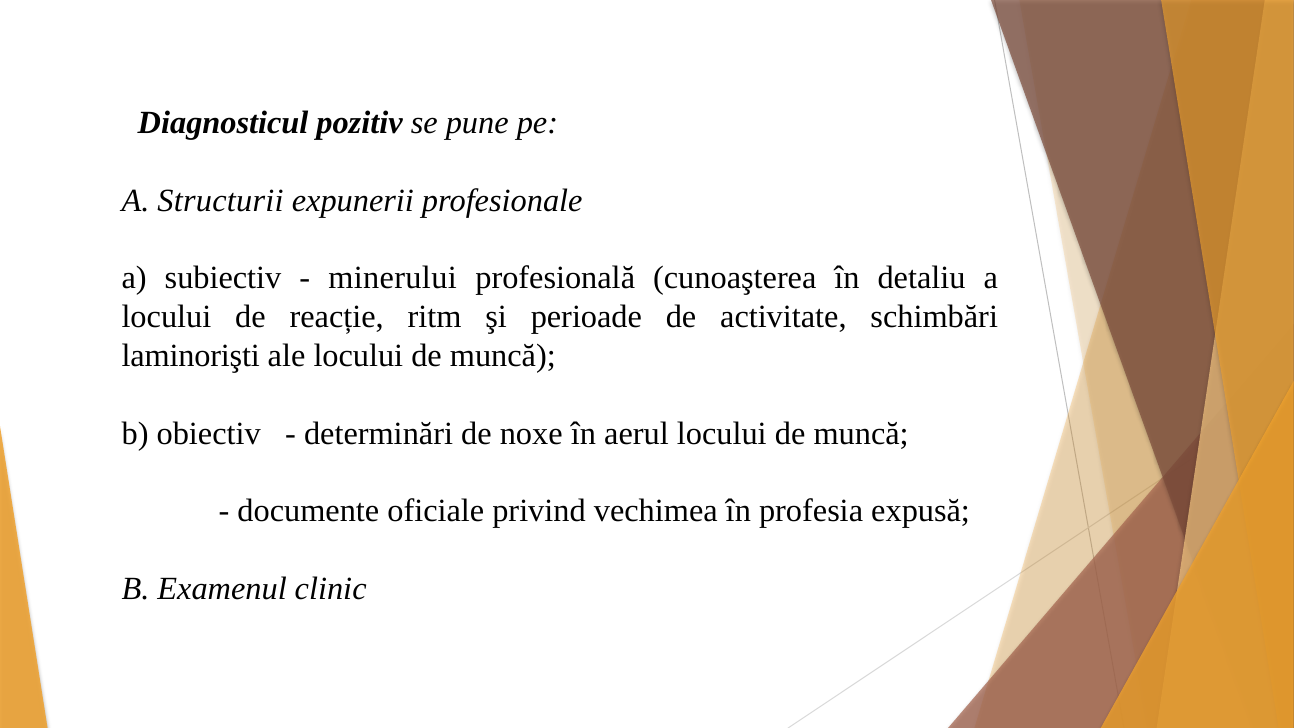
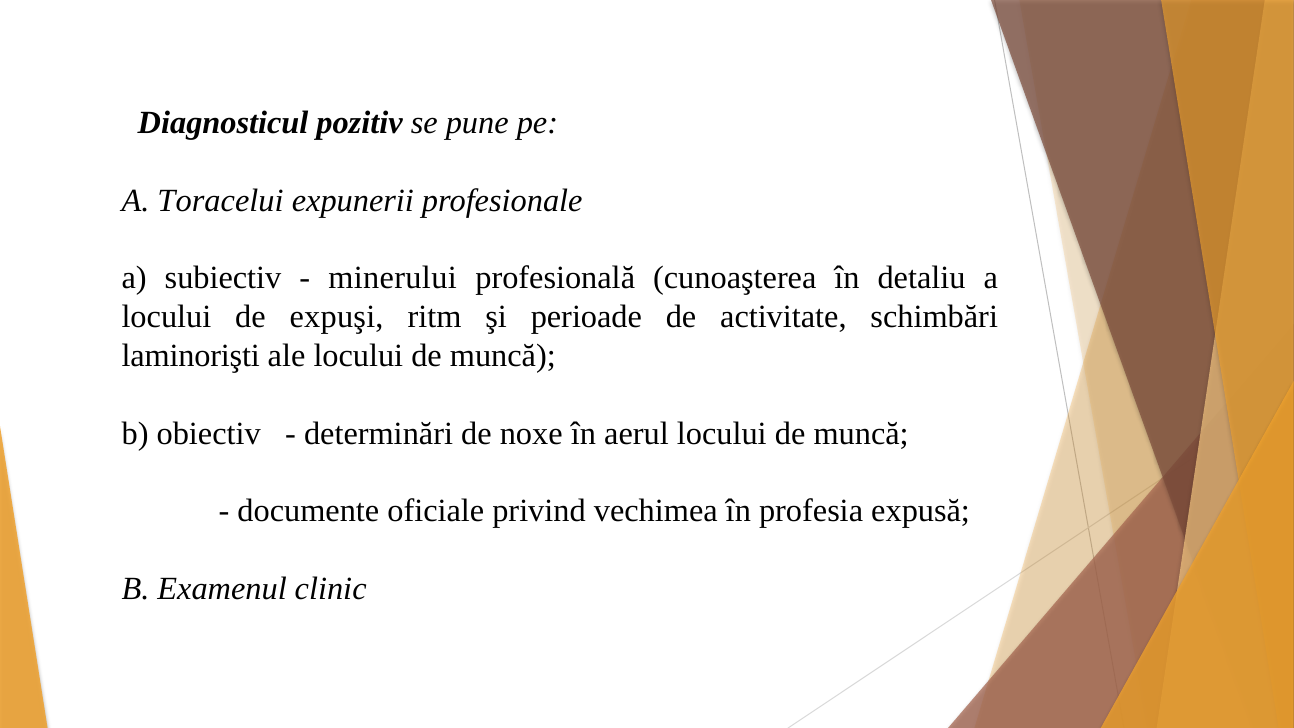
Structurii: Structurii -> Toracelui (221, 200)
reacție: reacție -> expuşi (337, 317)
